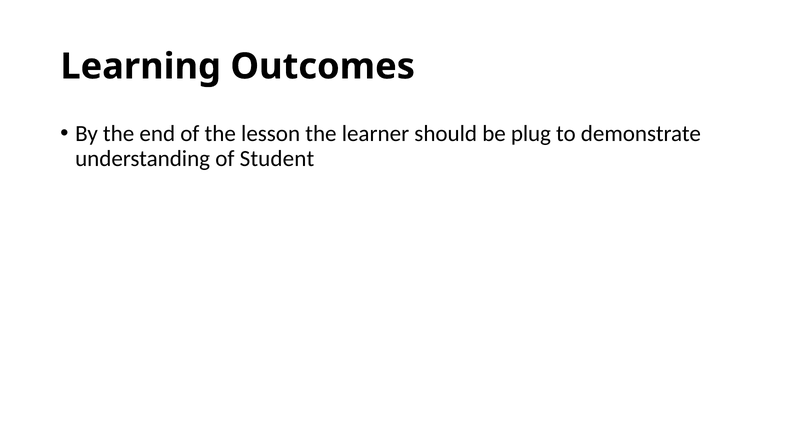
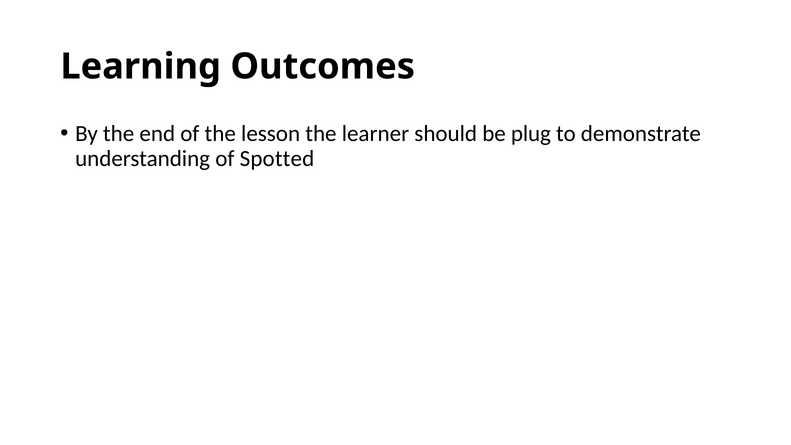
Student: Student -> Spotted (277, 159)
